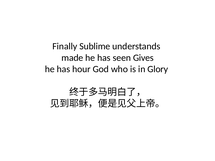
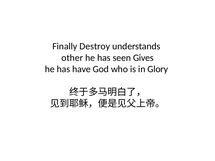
Sublime: Sublime -> Destroy (95, 46)
made: made -> other (72, 58)
hour: hour -> have (81, 69)
